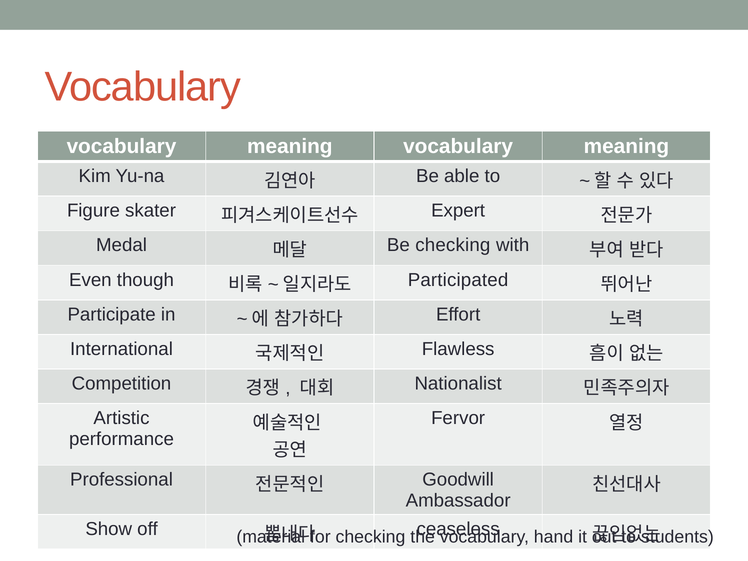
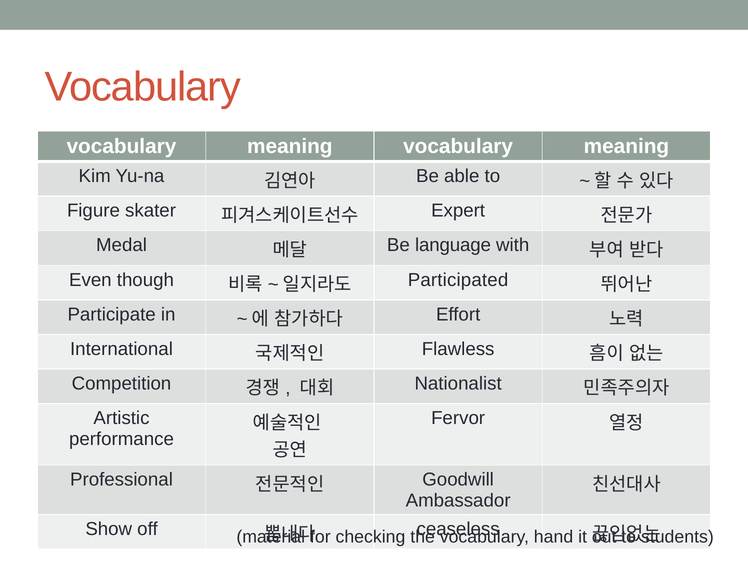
Be checking: checking -> language (453, 245)
